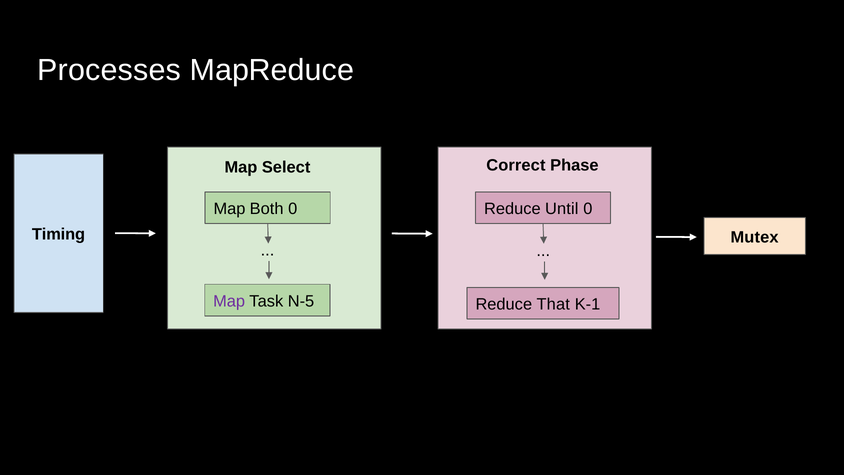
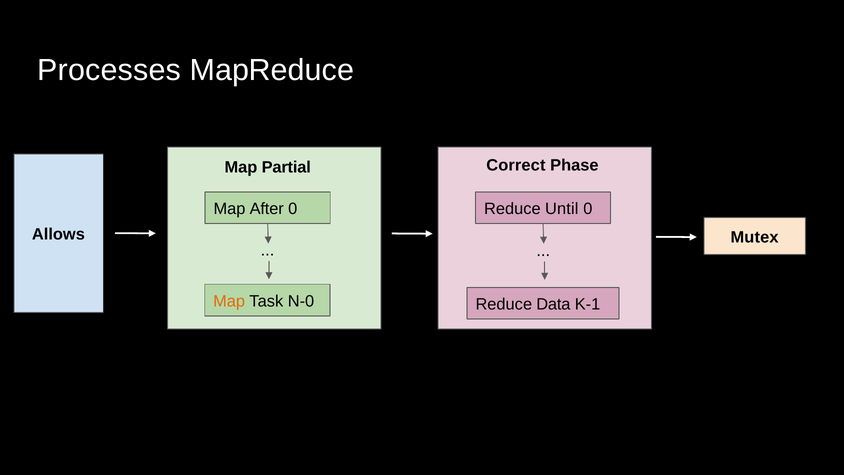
Select: Select -> Partial (286, 167)
Both: Both -> After (267, 209)
Timing: Timing -> Allows (58, 234)
Map colour: purple -> orange (229, 301)
N-5: N-5 -> N-0 (301, 301)
That: That -> Data (553, 304)
